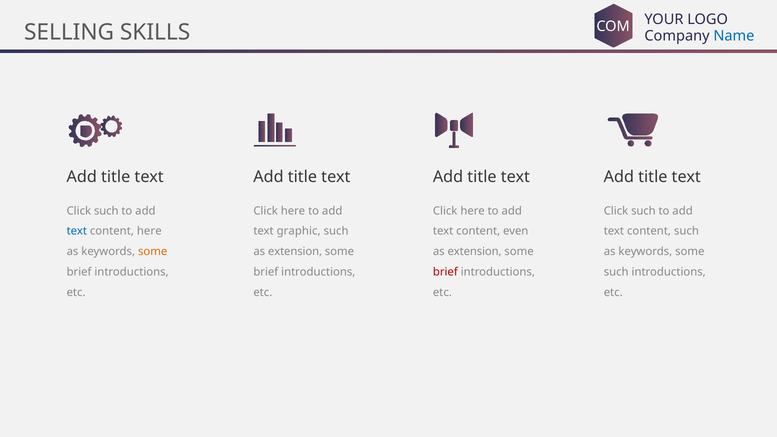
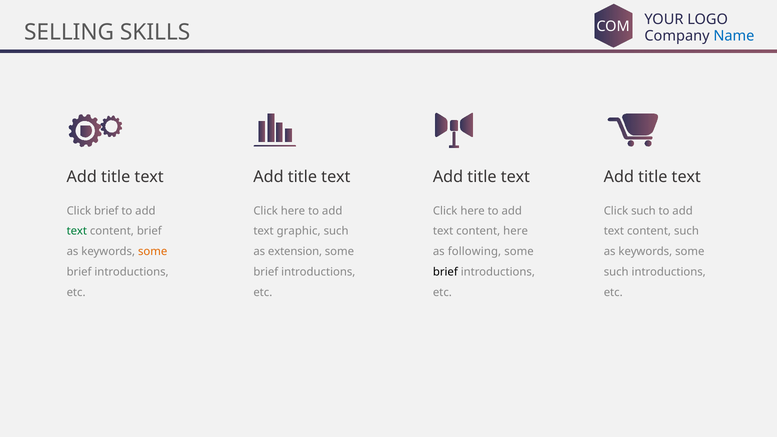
such: such -> brief (106, 211)
text colour: blue -> green (77, 231)
content here: here -> brief (149, 231)
content even: even -> here (516, 231)
extension: extension -> following (474, 252)
brief colour: red -> black (445, 272)
